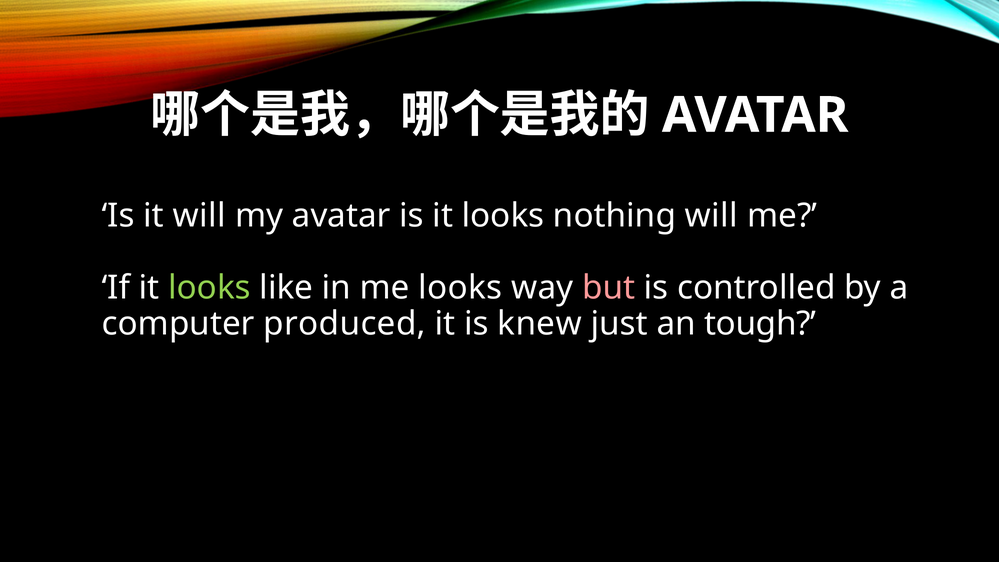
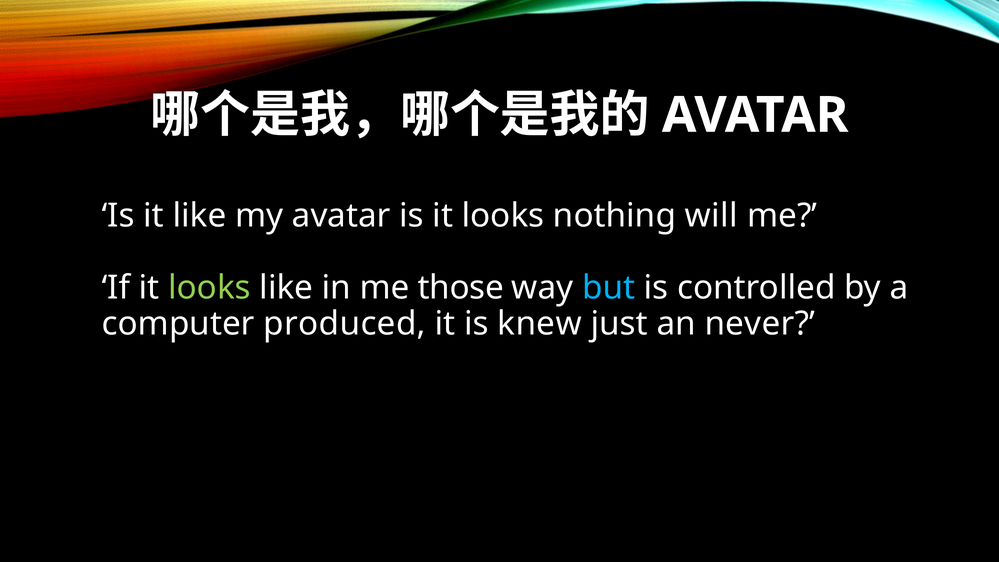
it will: will -> like (200, 216)
me looks: looks -> those (461, 288)
but colour: pink -> light blue (609, 288)
tough: tough -> never (760, 324)
